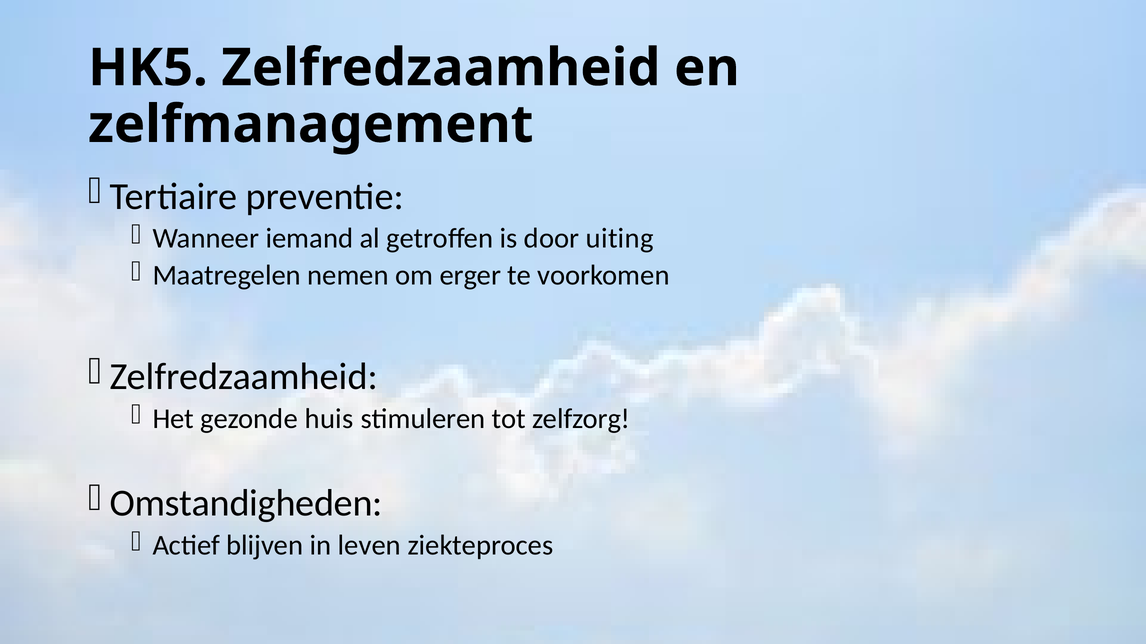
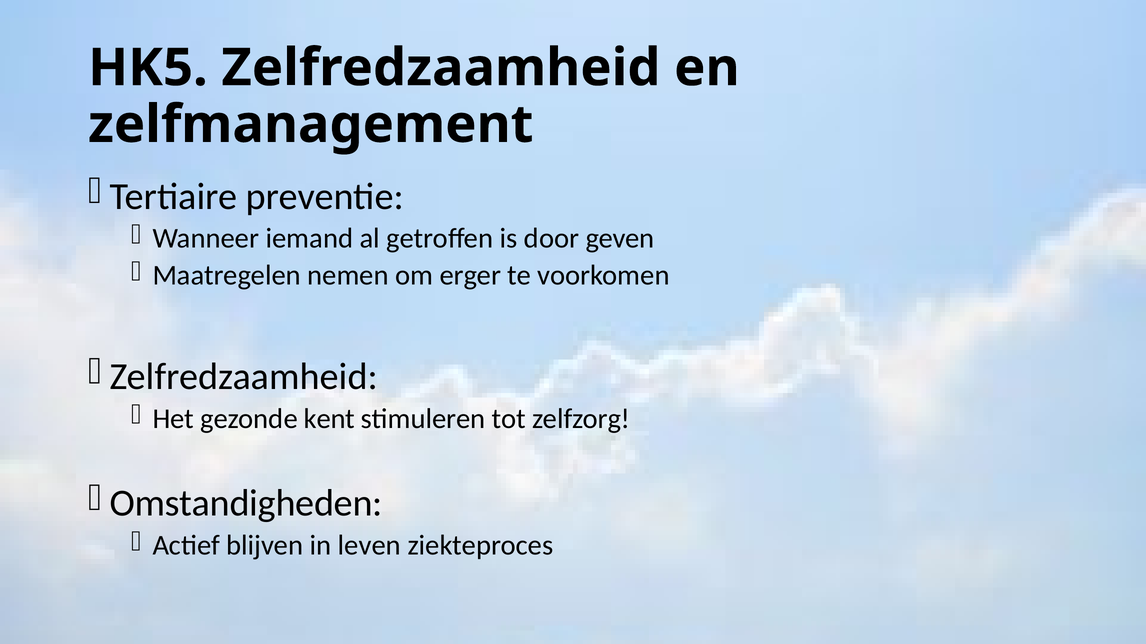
uiting: uiting -> geven (620, 239)
huis: huis -> kent (329, 419)
